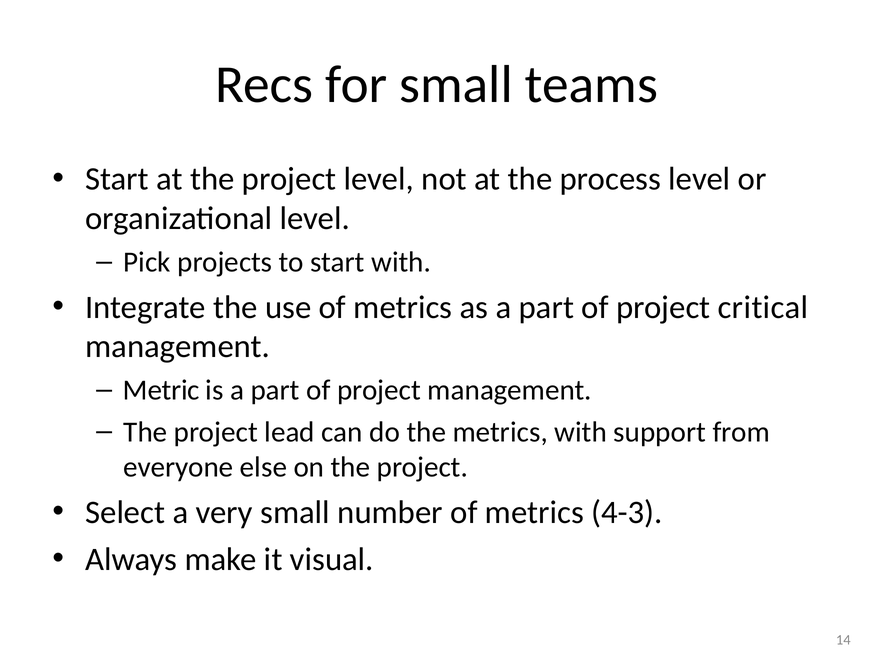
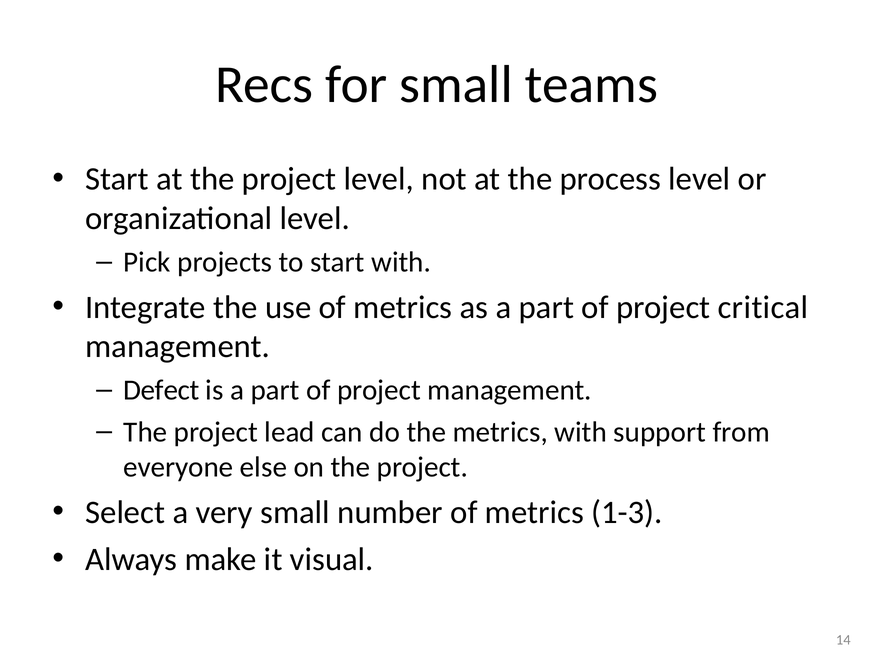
Metric: Metric -> Defect (161, 391)
4-3: 4-3 -> 1-3 (627, 513)
